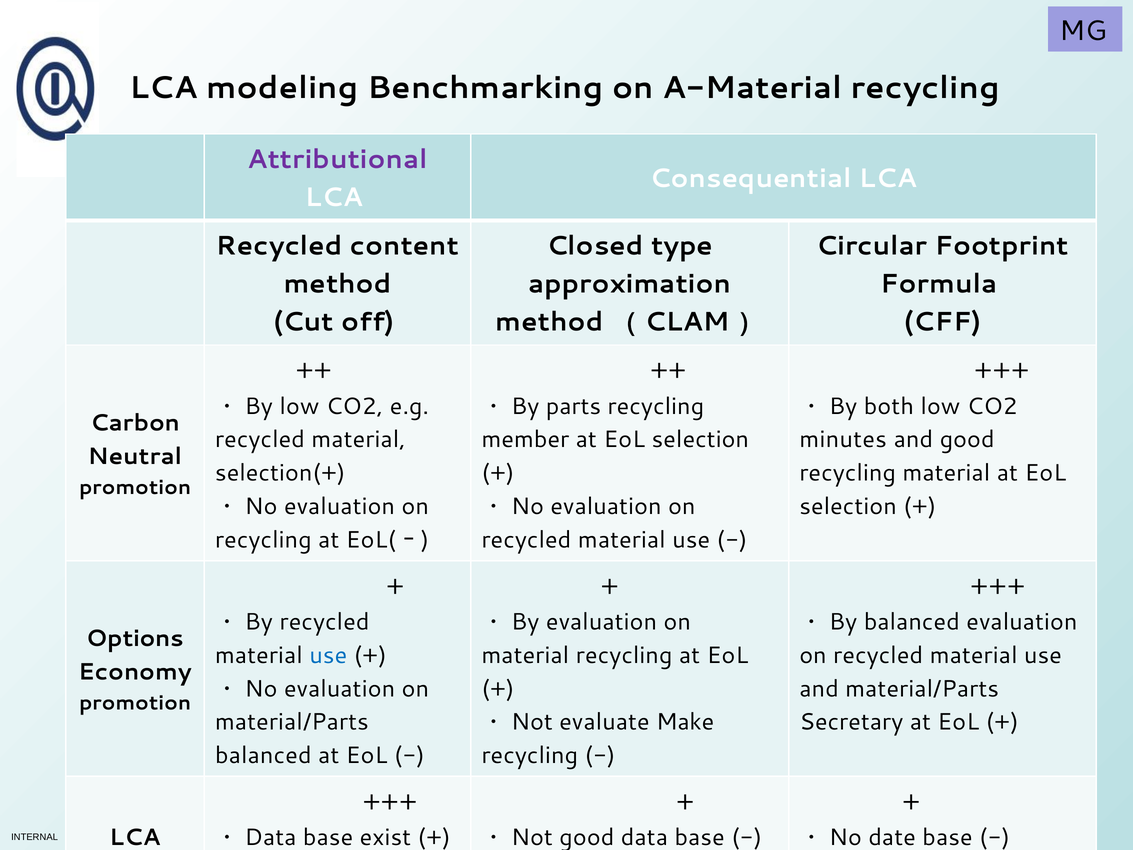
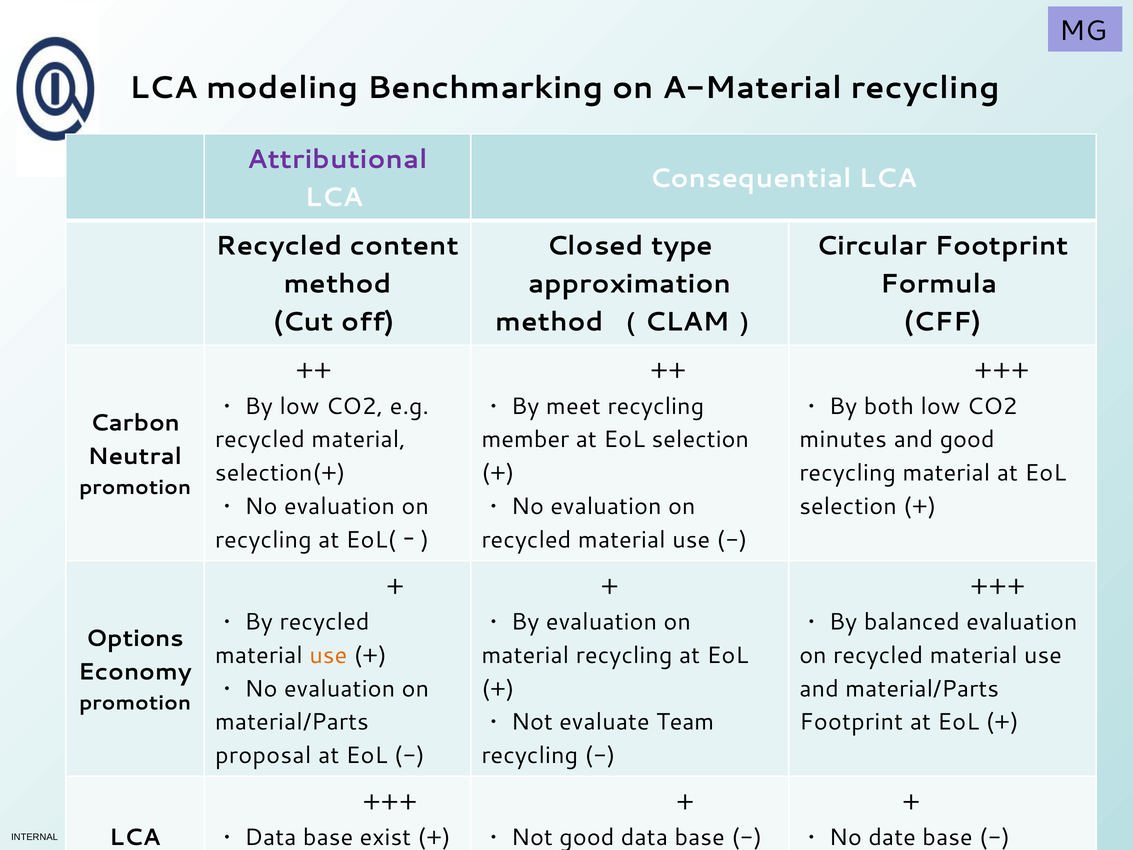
parts: parts -> meet (573, 406)
use colour: blue -> orange (328, 655)
Secretary: Secretary -> Footprint (851, 722)
Make: Make -> Team (685, 722)
balanced: balanced -> proposal (263, 755)
